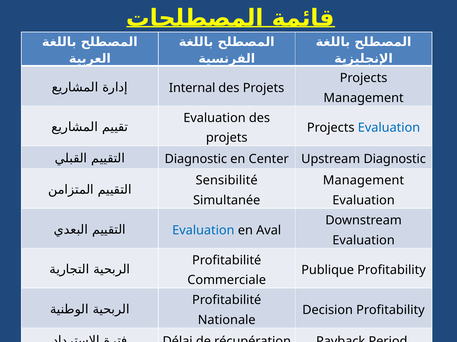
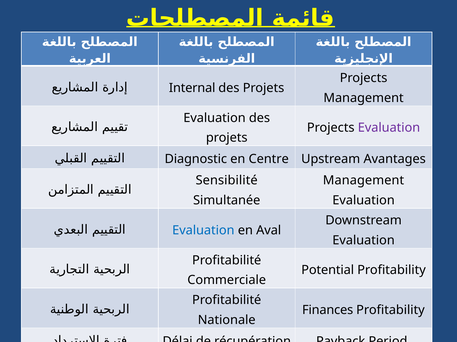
Evaluation colour: blue -> purple (389, 128)
Center: Center -> Centre (269, 159)
Upstream Diagnostic: Diagnostic -> Avantages (395, 159)
Publique: Publique -> Potential (328, 271)
Decision: Decision -> Finances (328, 311)
